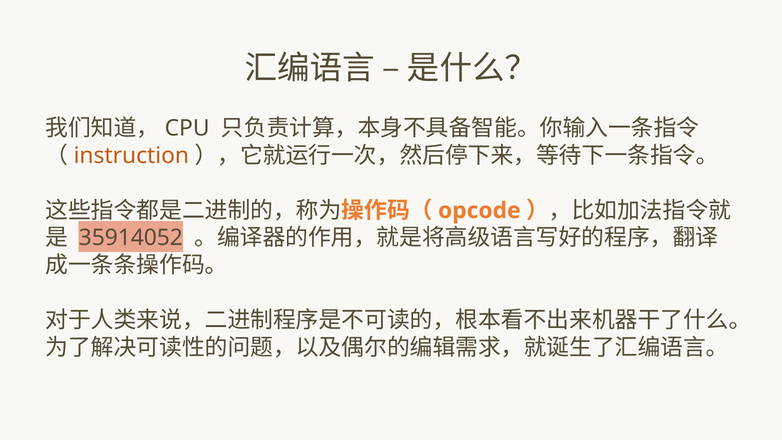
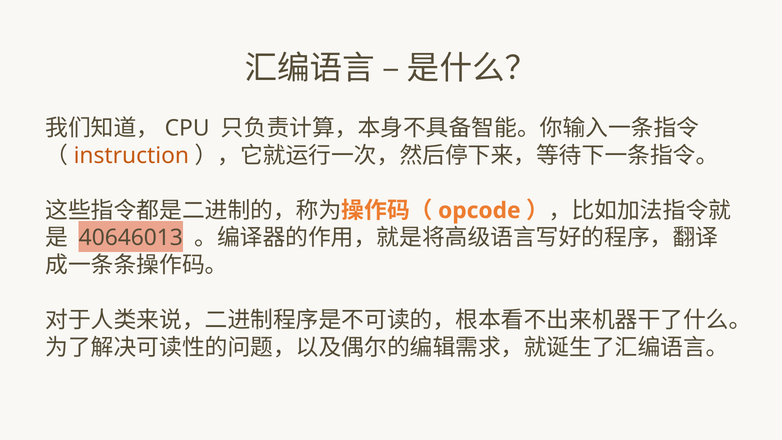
35914052: 35914052 -> 40646013 (131, 238)
